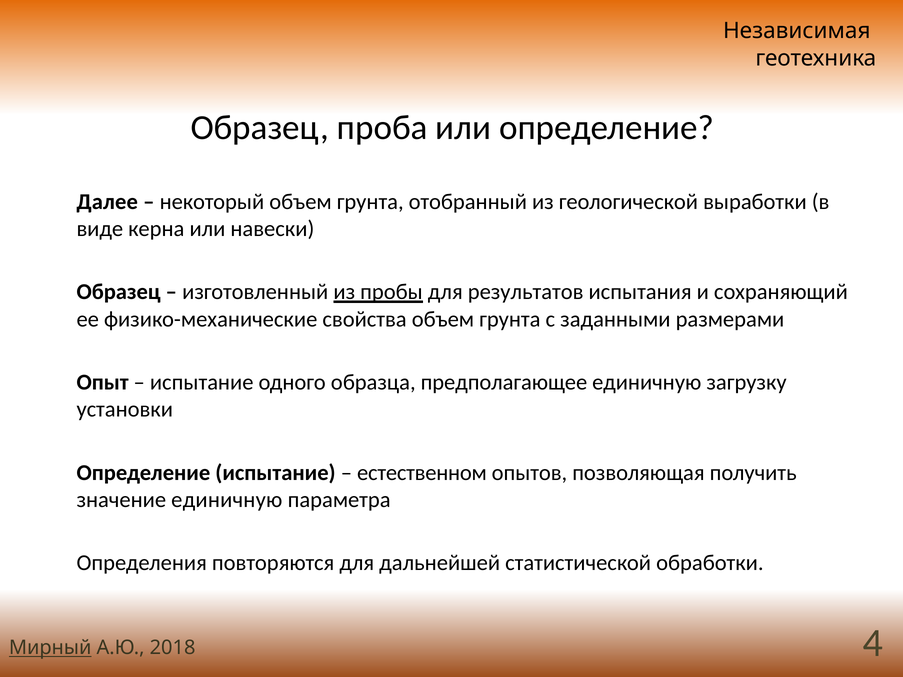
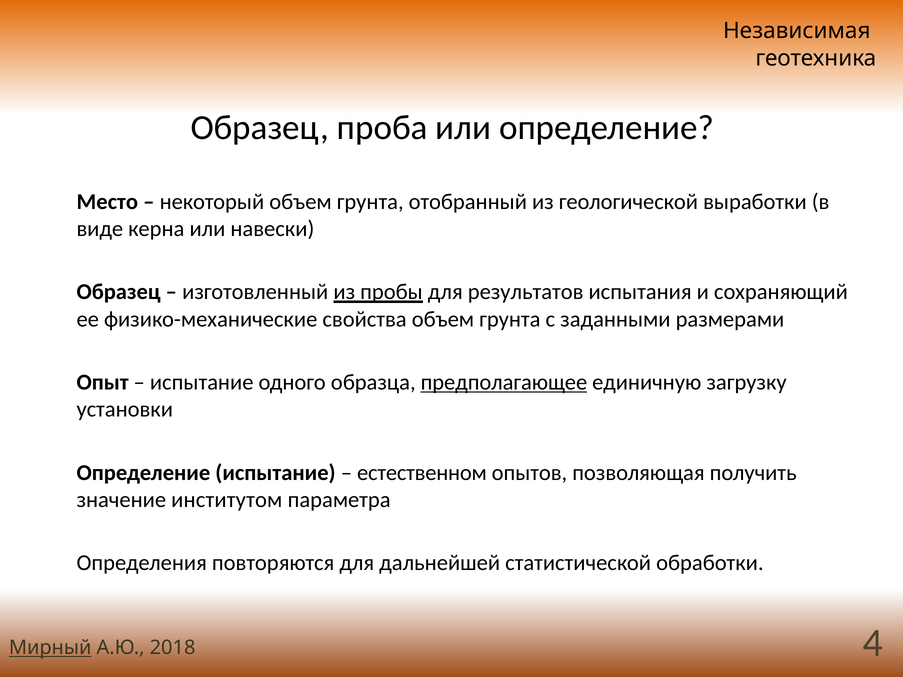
Далее: Далее -> Место (107, 202)
предполагающее underline: none -> present (504, 382)
значение единичную: единичную -> институтом (227, 500)
